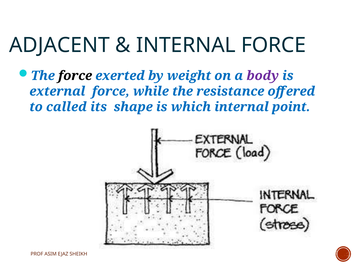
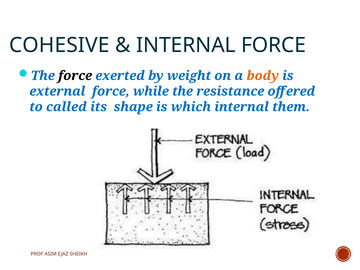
ADJACENT: ADJACENT -> COHESIVE (59, 45)
body colour: purple -> orange (263, 76)
point: point -> them (291, 107)
